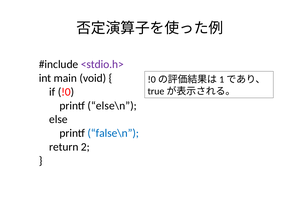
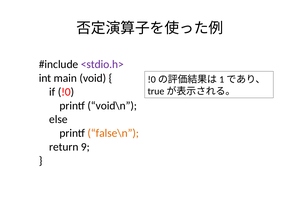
else\n: else\n -> void\n (112, 105)
false\n colour: blue -> orange (113, 133)
2: 2 -> 9 (85, 147)
